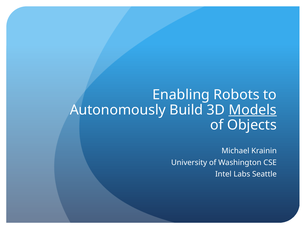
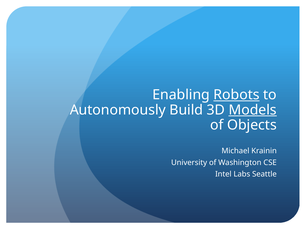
Robots underline: none -> present (237, 95)
